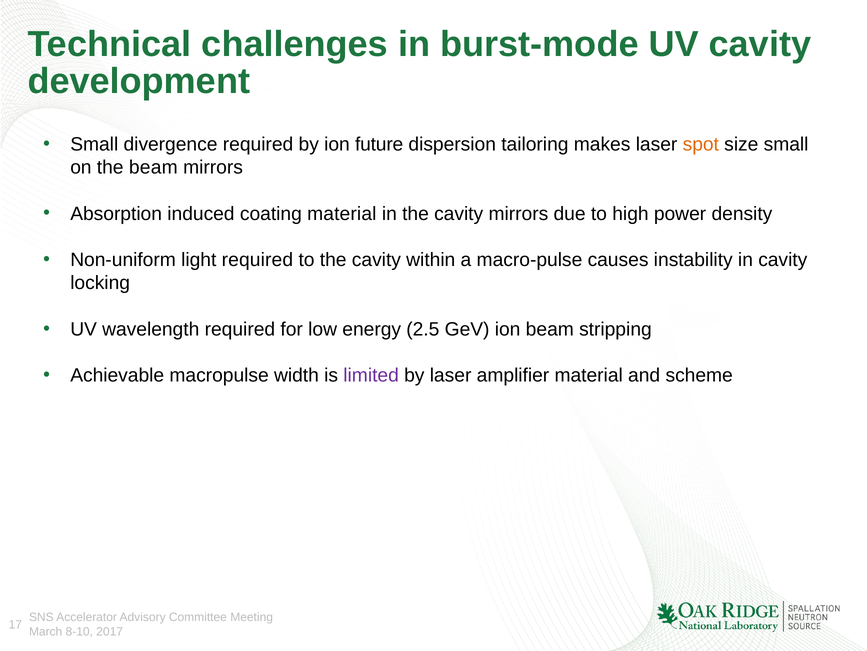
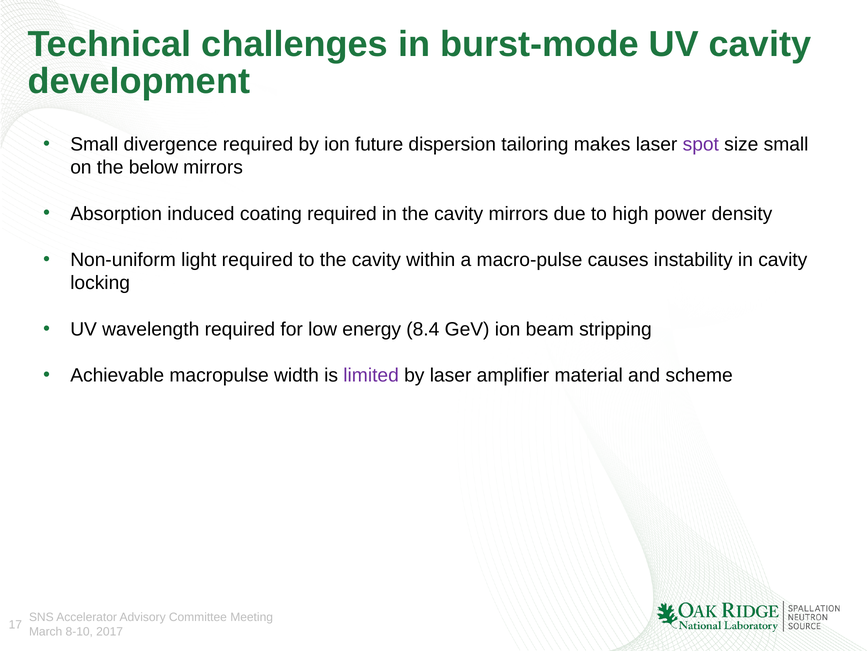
spot colour: orange -> purple (701, 144)
the beam: beam -> below (154, 167)
coating material: material -> required (342, 213)
2.5: 2.5 -> 8.4 (423, 329)
